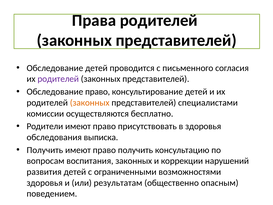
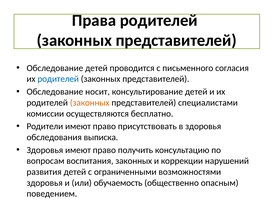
родителей colour: purple -> blue (58, 79)
Обследование право: право -> носит (98, 92)
Получить: Получить -> Здоровья (45, 150)
результатам: результатам -> обучаемость (118, 183)
